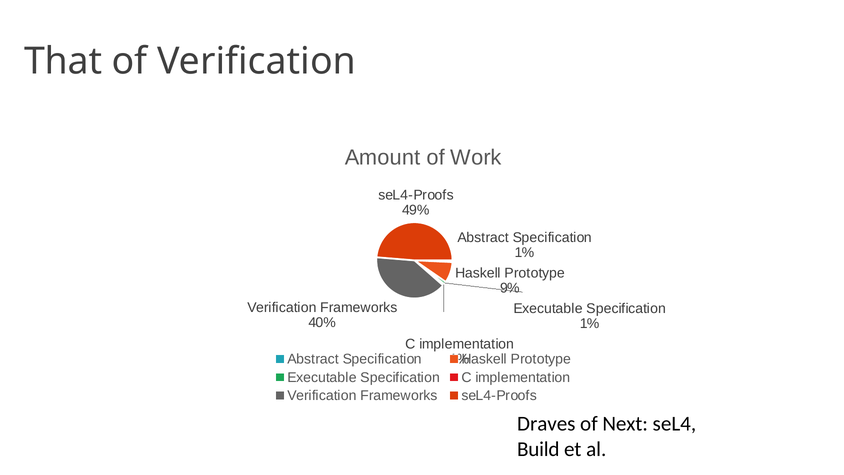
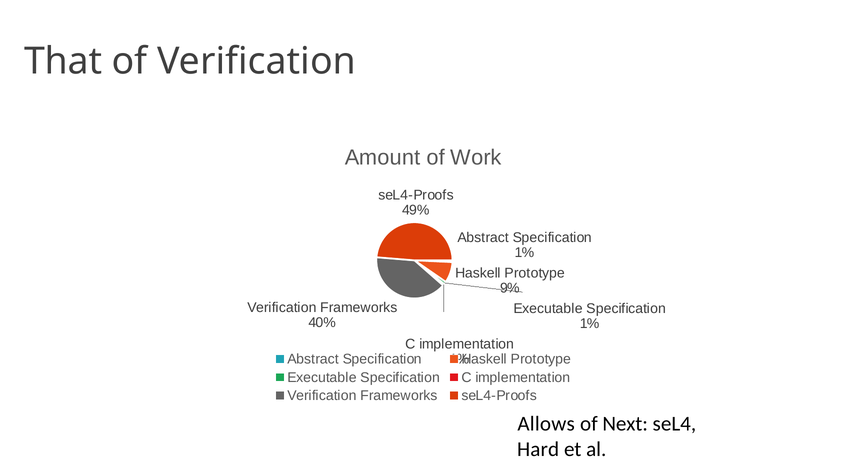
Draves: Draves -> Allows (546, 424)
Build: Build -> Hard (538, 449)
